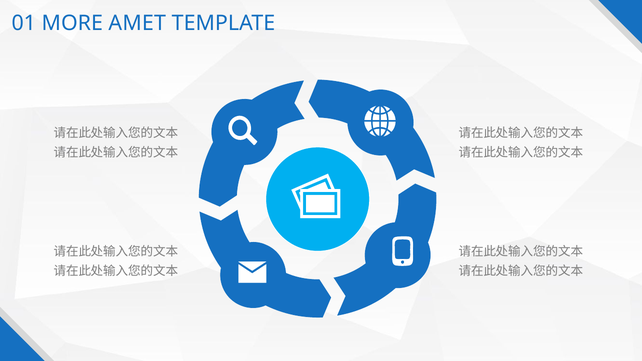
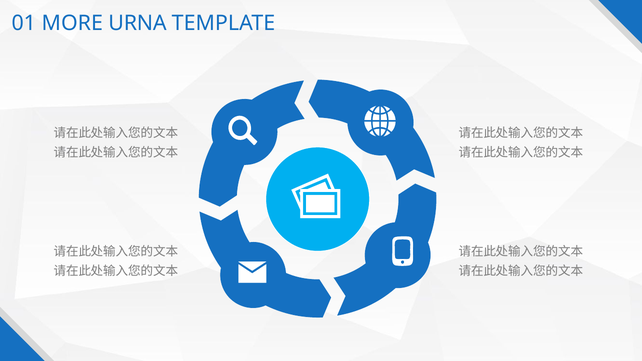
AMET: AMET -> URNA (137, 23)
